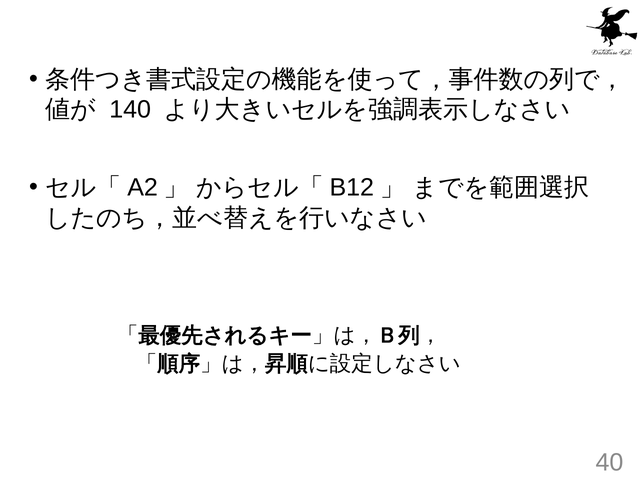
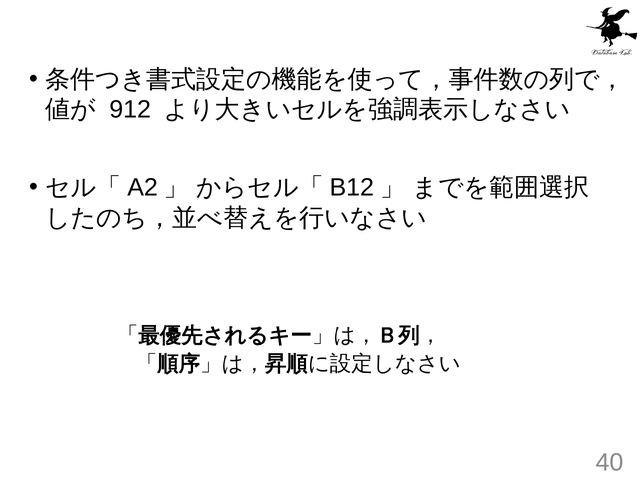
140: 140 -> 912 (130, 110)
